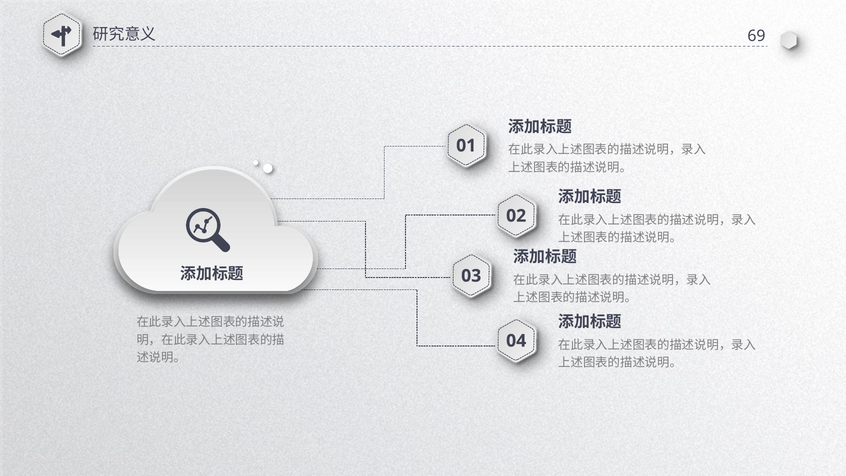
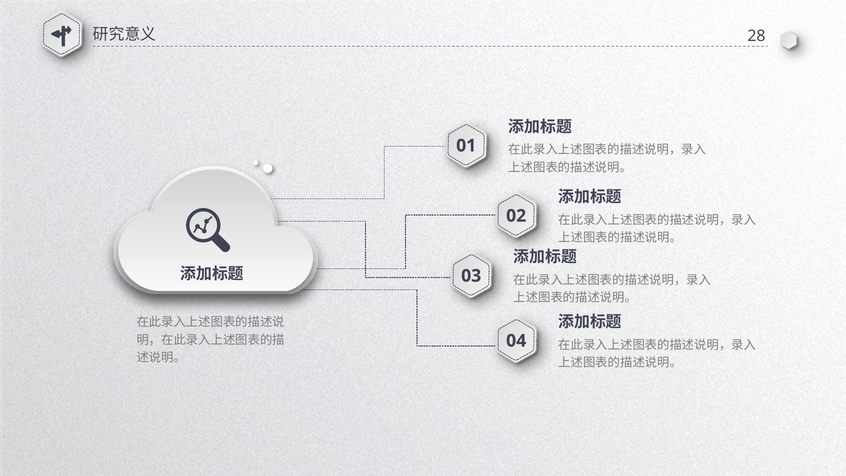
69: 69 -> 28 (757, 36)
